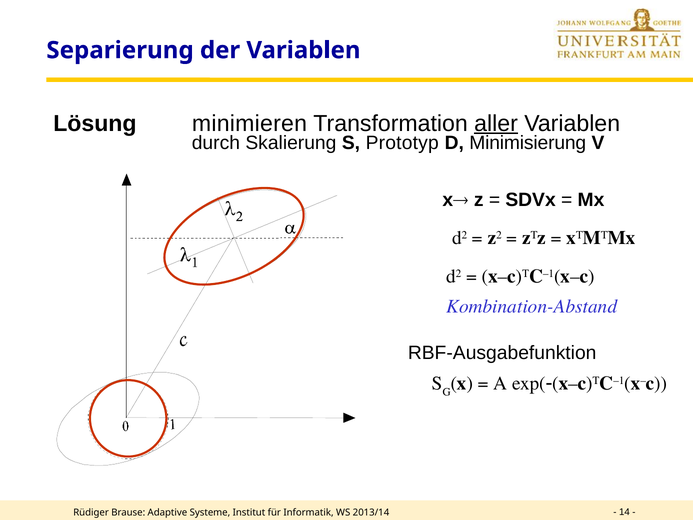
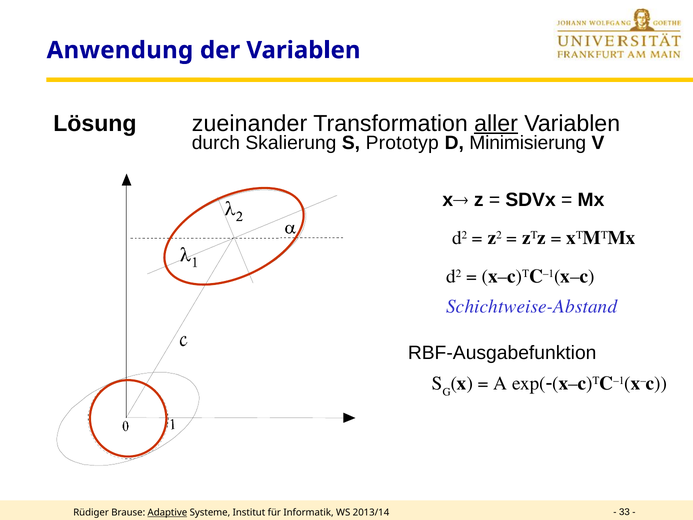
Separierung: Separierung -> Anwendung (120, 50)
minimieren: minimieren -> zueinander (250, 123)
Kombination-Abstand: Kombination-Abstand -> Schichtweise-Abstand (532, 306)
Adaptive underline: none -> present (167, 512)
14: 14 -> 33 (624, 512)
